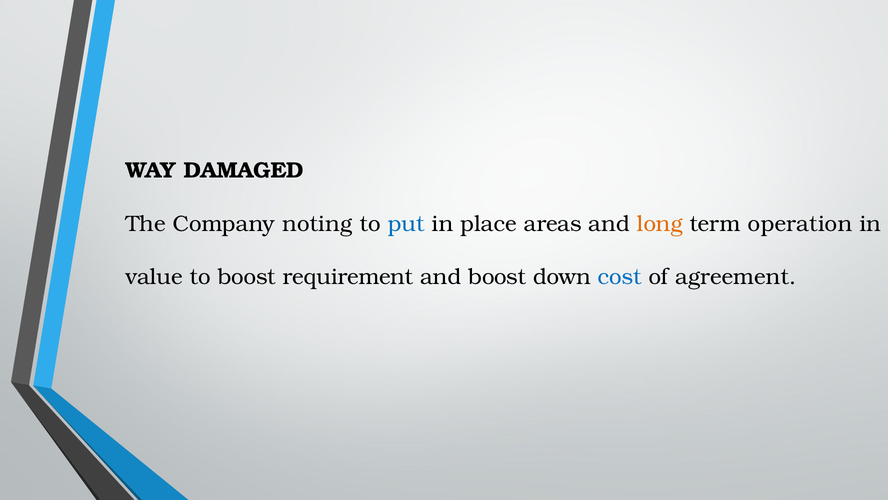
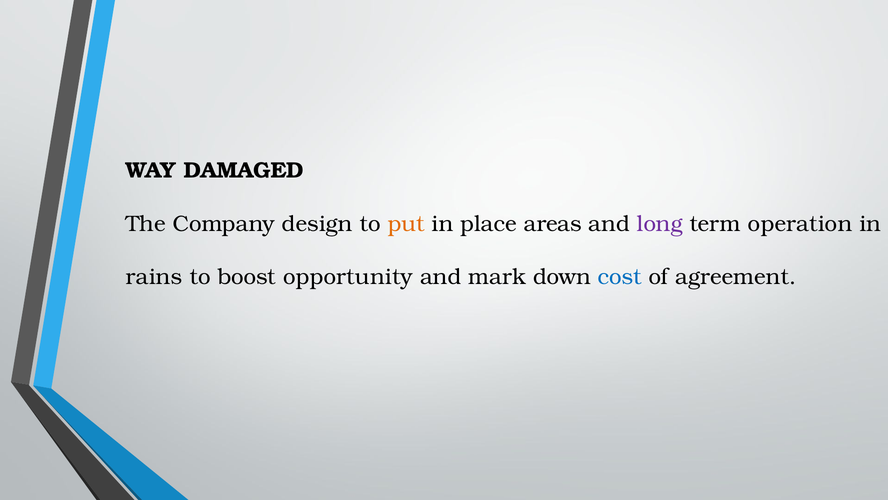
noting: noting -> design (317, 224)
put colour: blue -> orange (406, 224)
long colour: orange -> purple (660, 224)
value: value -> rains (154, 277)
requirement: requirement -> opportunity (348, 277)
and boost: boost -> mark (497, 277)
